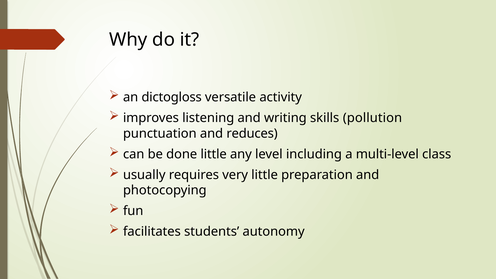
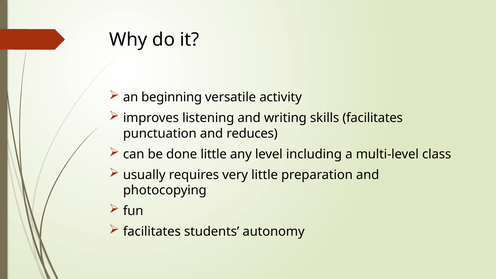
dictogloss: dictogloss -> beginning (172, 97)
skills pollution: pollution -> facilitates (373, 118)
